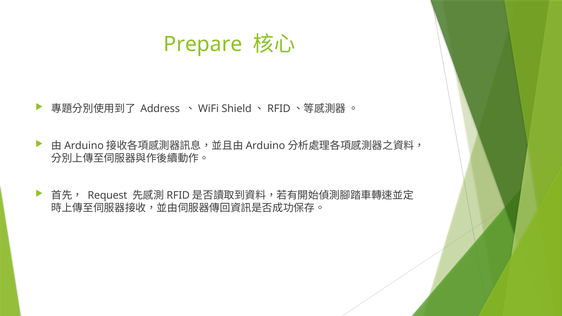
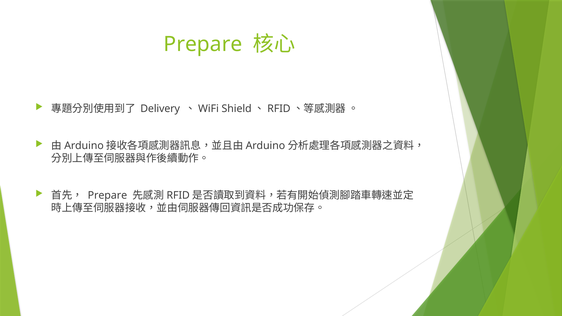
Address: Address -> Delivery (160, 109)
Request: Request -> Prepare (107, 195)
